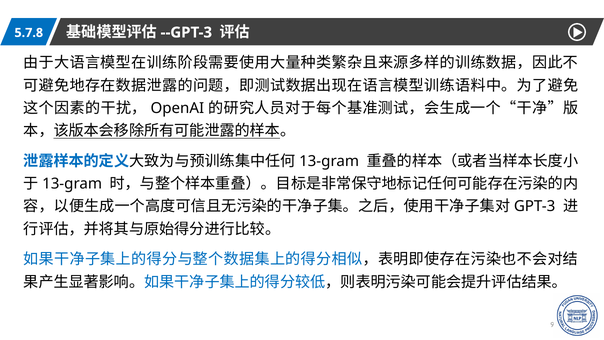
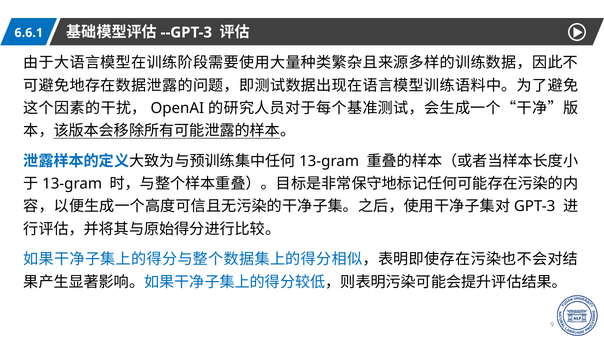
5.7.8: 5.7.8 -> 6.6.1 (29, 33)
